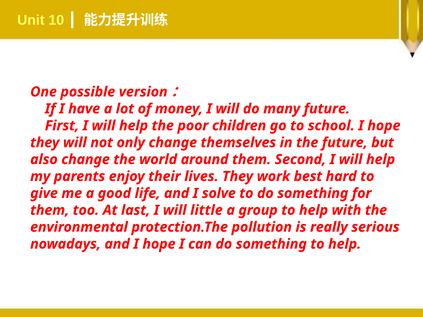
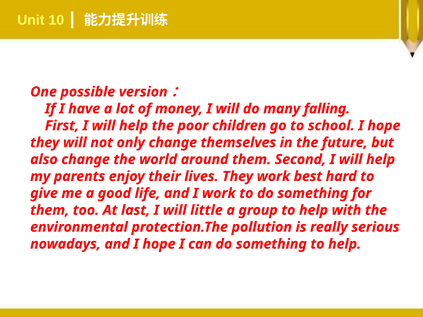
many future: future -> falling (327, 109)
I solve: solve -> work (219, 193)
